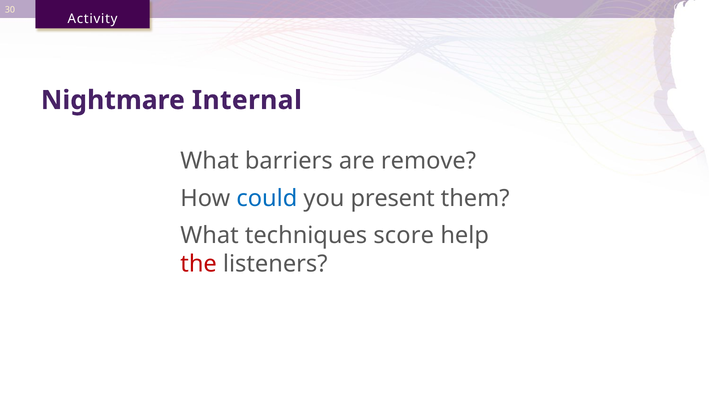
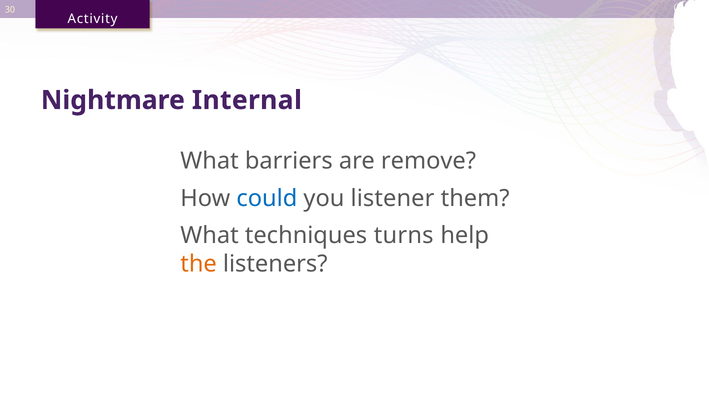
present: present -> listener (392, 198)
score: score -> turns (404, 235)
the colour: red -> orange (199, 264)
